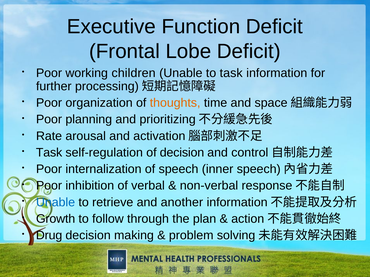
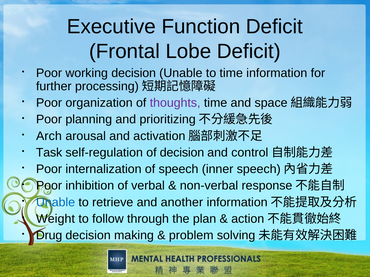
working children: children -> decision (134, 73)
to task: task -> time (231, 73)
thoughts colour: orange -> purple (175, 103)
Rate: Rate -> Arch (49, 136)
Growth: Growth -> Weight (55, 219)
